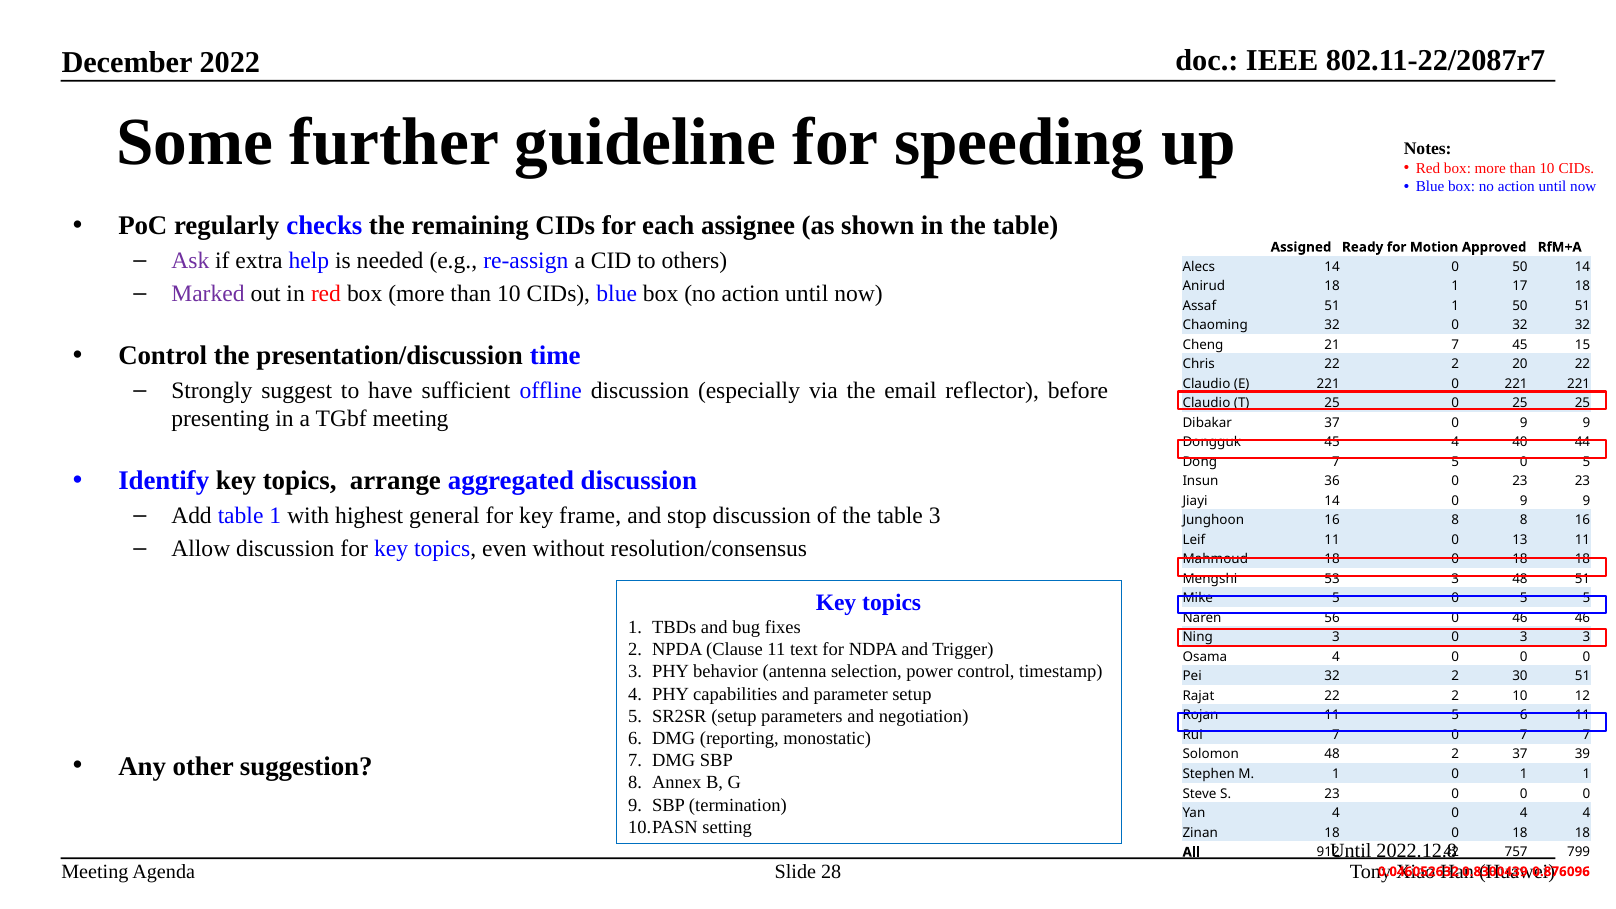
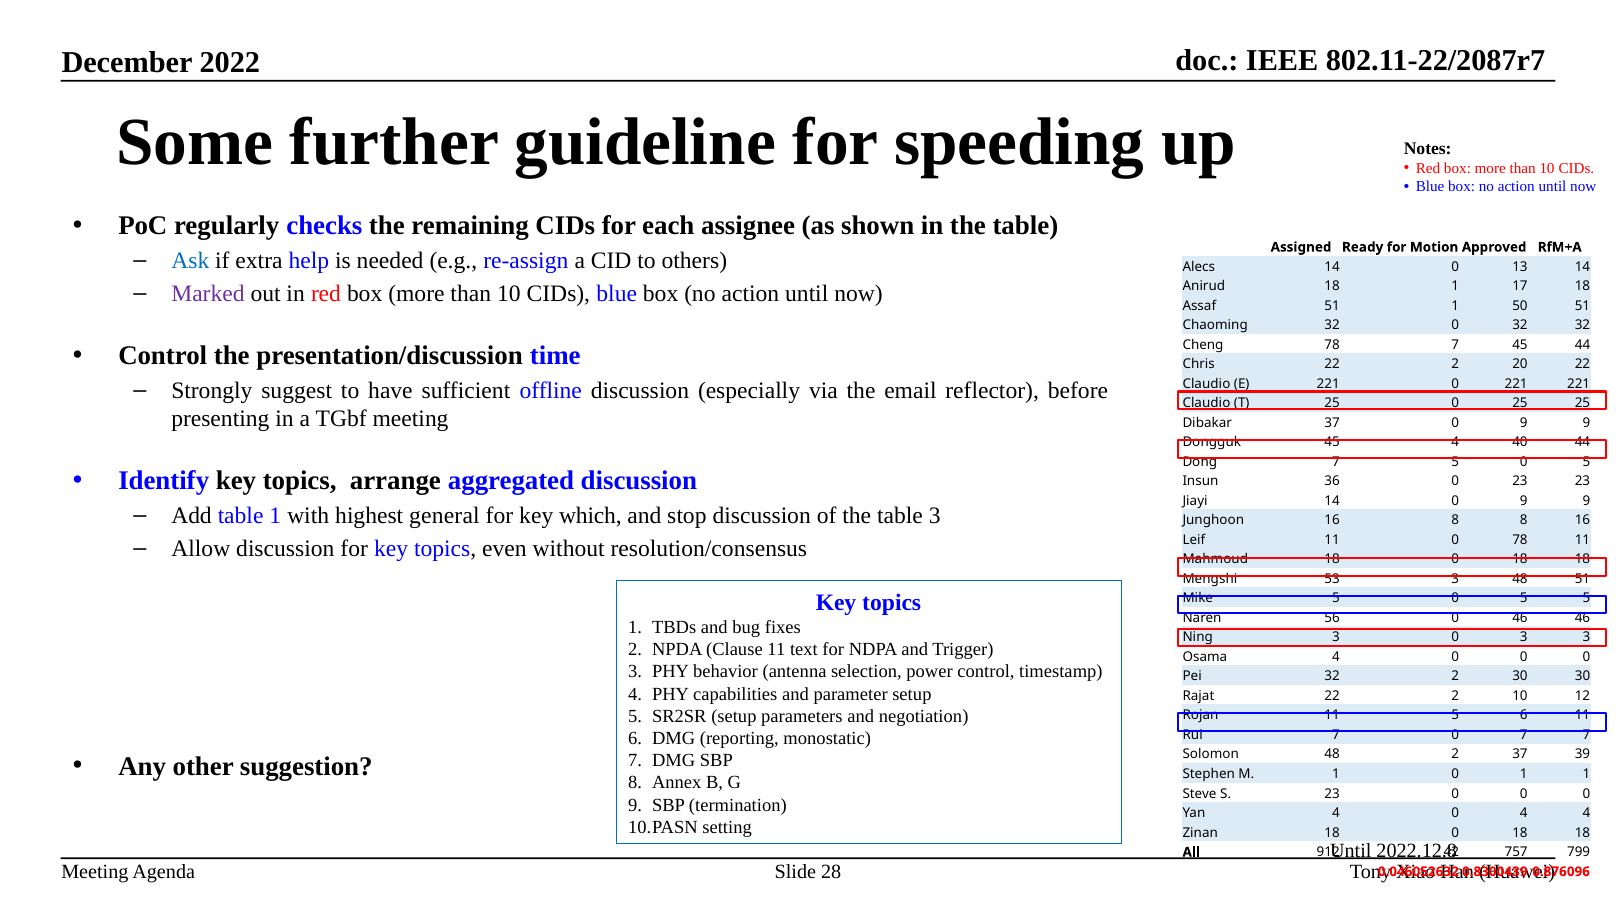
Ask colour: purple -> blue (190, 261)
0 50: 50 -> 13 (1520, 267)
Cheng 21: 21 -> 78 (1332, 345)
45 15: 15 -> 44 (1583, 345)
frame: frame -> which (590, 516)
0 13: 13 -> 78 (1520, 540)
30 51: 51 -> 30 (1583, 676)
